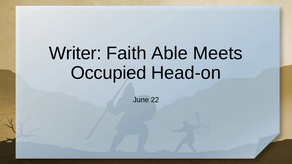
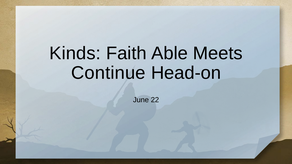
Writer: Writer -> Kinds (75, 53)
Occupied: Occupied -> Continue (108, 73)
